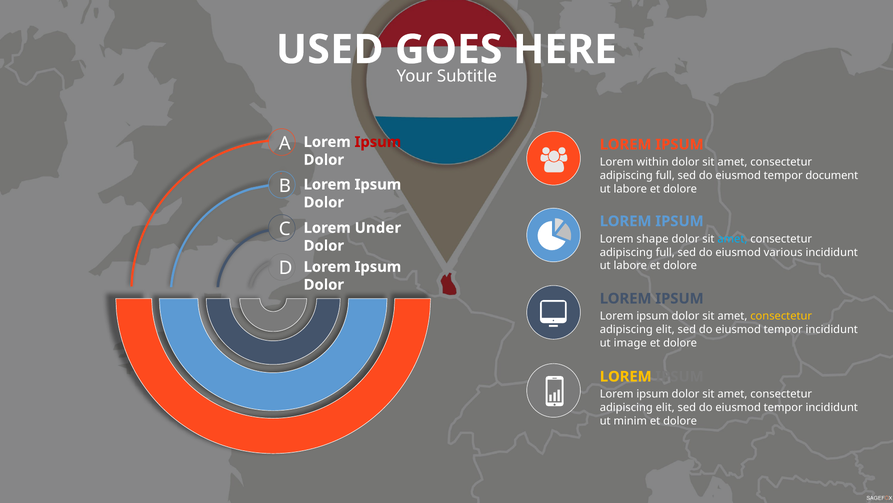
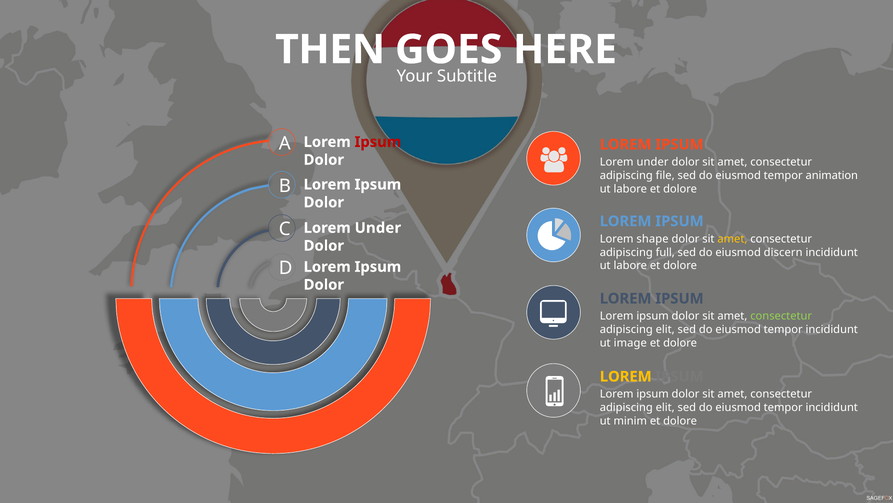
USED: USED -> THEN (330, 50)
within: within -> under (653, 162)
full: full -> file (665, 175)
document: document -> animation (832, 175)
amet colour: light blue -> yellow (732, 239)
various: various -> discern (783, 252)
consectetur colour: yellow -> light green (781, 316)
